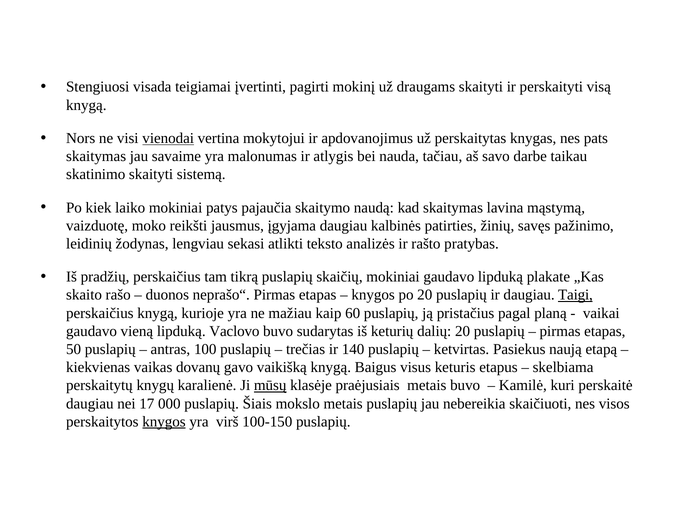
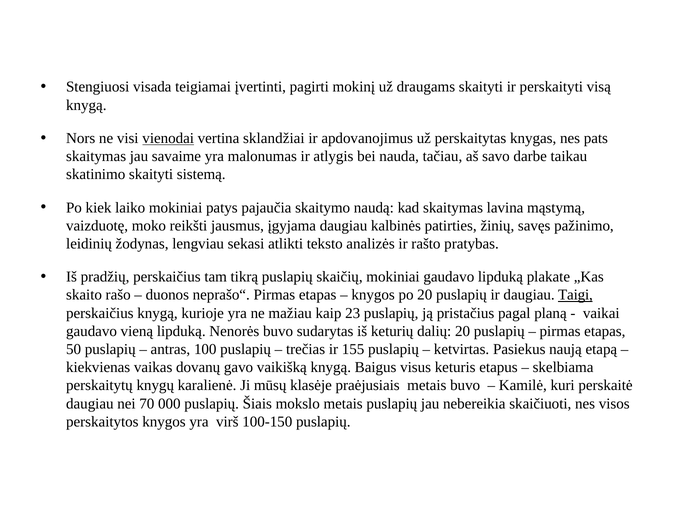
mokytojui: mokytojui -> sklandžiai (274, 138)
60: 60 -> 23 (353, 313)
Vaclovo: Vaclovo -> Nenorės (234, 331)
140: 140 -> 155 (353, 349)
mūsų underline: present -> none (270, 385)
17: 17 -> 70 (147, 403)
knygos underline: present -> none (164, 421)
